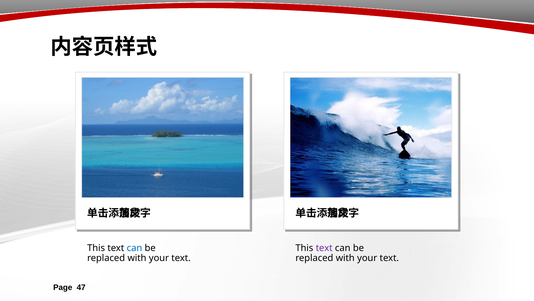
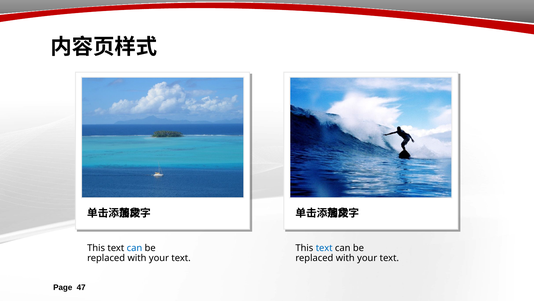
text colour: purple -> blue (324, 248)
